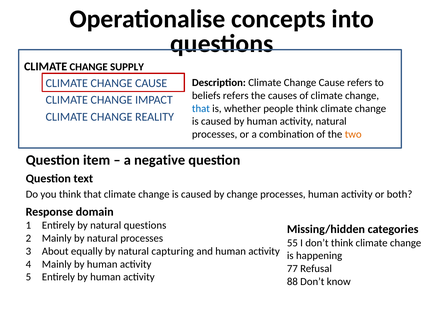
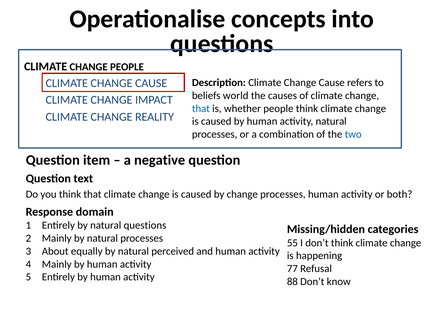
CHANGE SUPPLY: SUPPLY -> PEOPLE (127, 67)
beliefs refers: refers -> world (236, 95)
two colour: orange -> blue (353, 134)
capturing: capturing -> perceived (173, 251)
